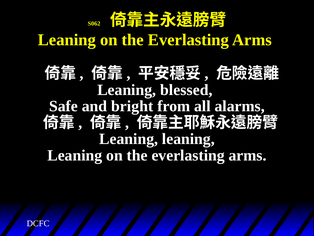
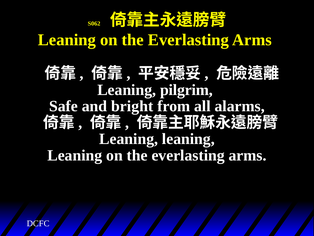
blessed: blessed -> pilgrim (186, 90)
